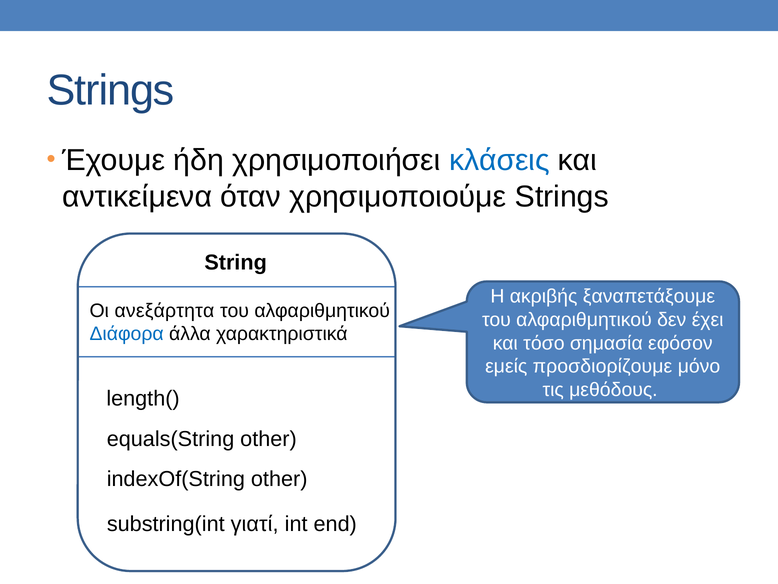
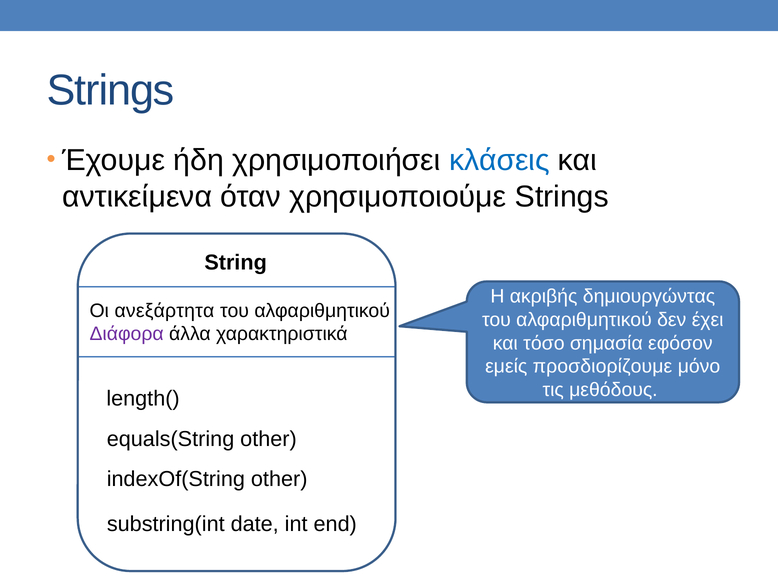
ξαναπετάξουμε: ξαναπετάξουμε -> δημιουργώντας (649, 296)
Διάφορα colour: blue -> purple (127, 334)
γιατί: γιατί -> date (255, 524)
